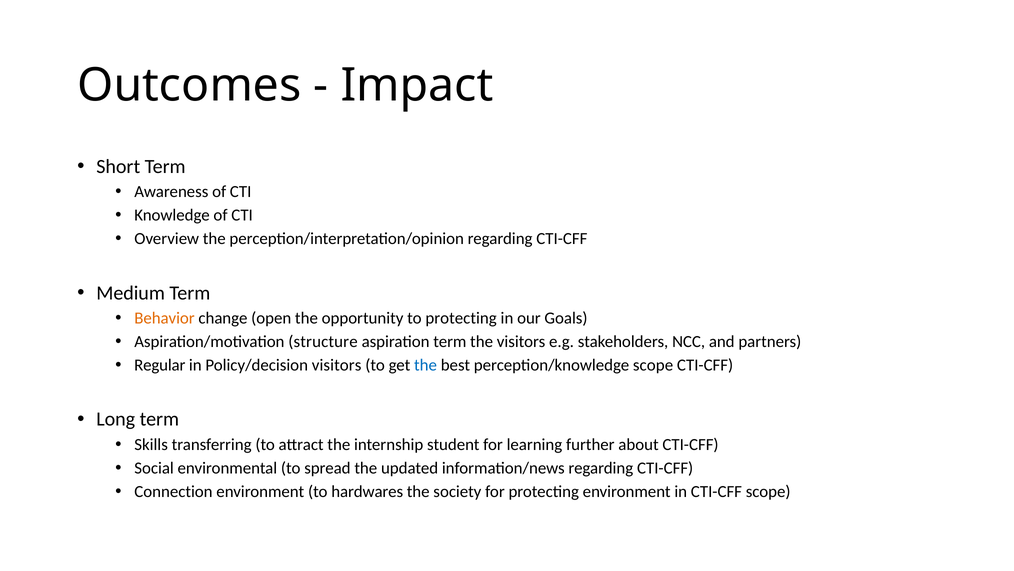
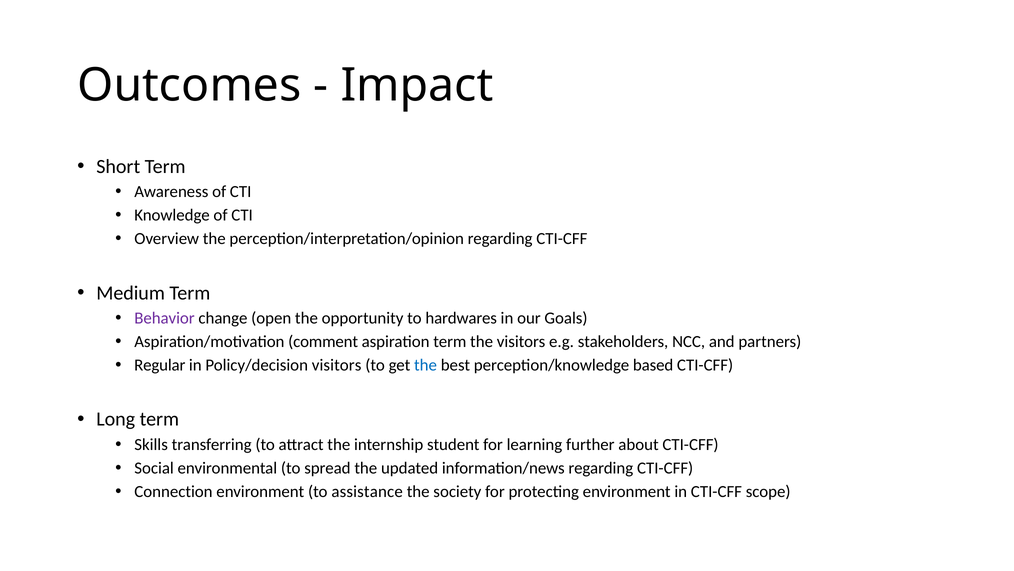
Behavior colour: orange -> purple (165, 318)
to protecting: protecting -> hardwares (461, 318)
structure: structure -> comment (323, 341)
perception/knowledge scope: scope -> based (653, 365)
hardwares: hardwares -> assistance (367, 491)
